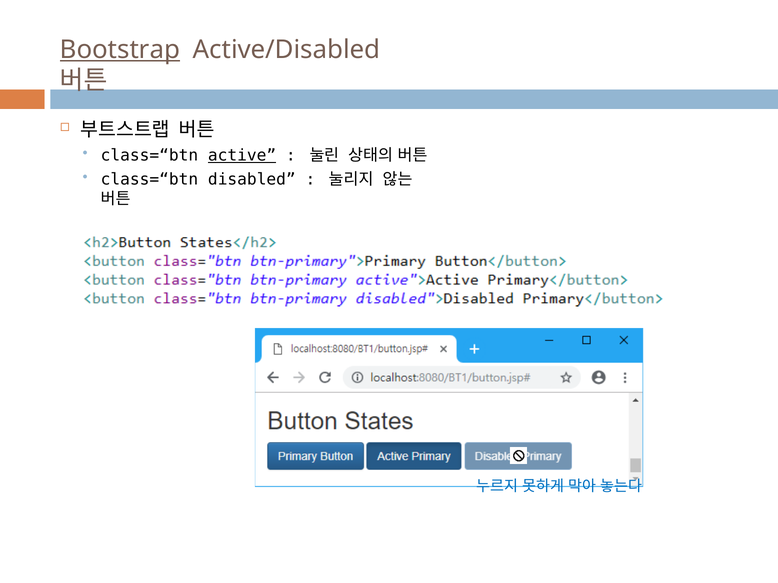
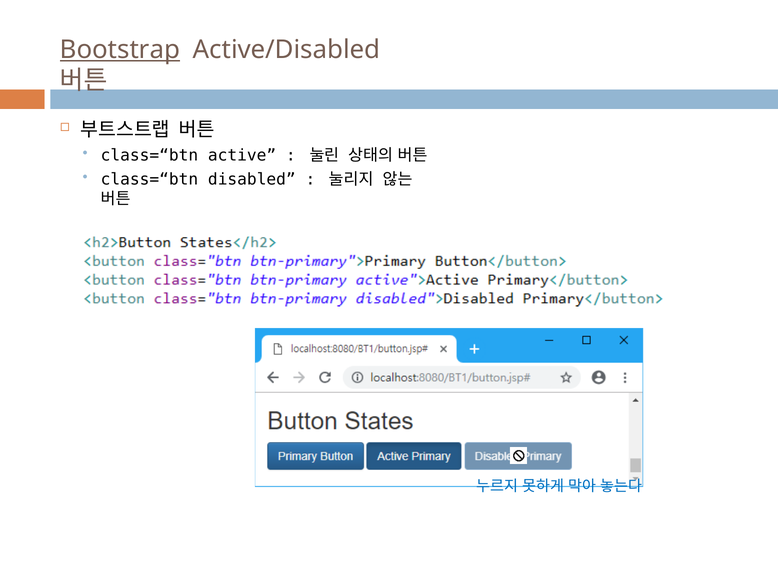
active underline: present -> none (242, 156)
